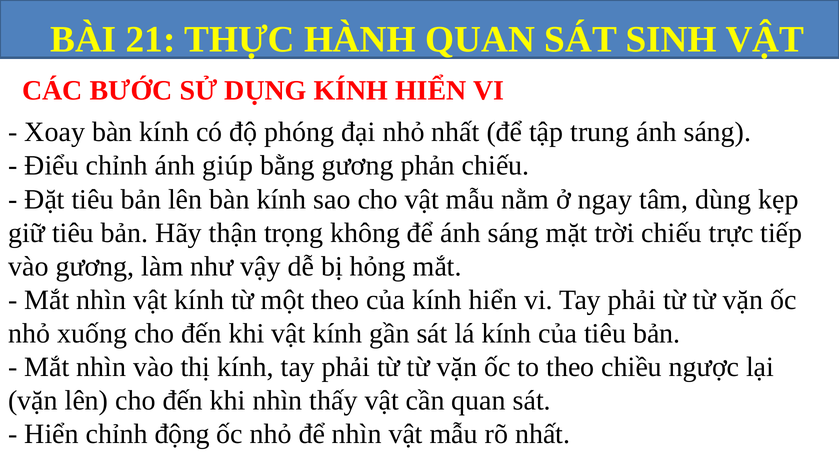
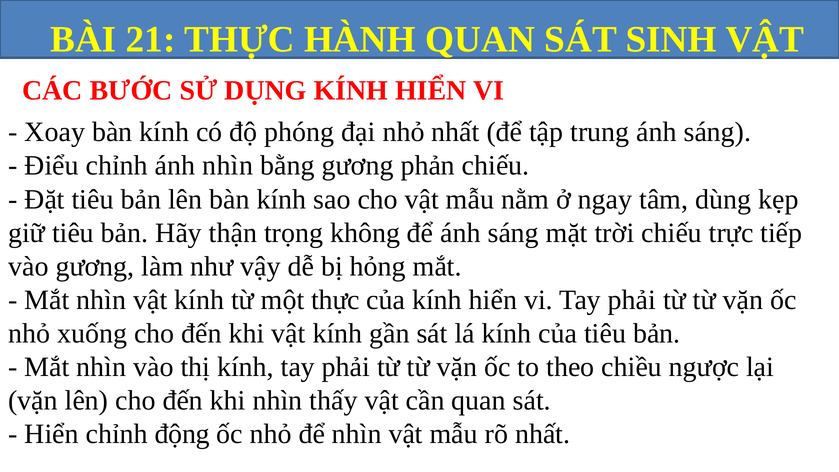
ánh giúp: giúp -> nhìn (228, 166)
một theo: theo -> thực (336, 300)
